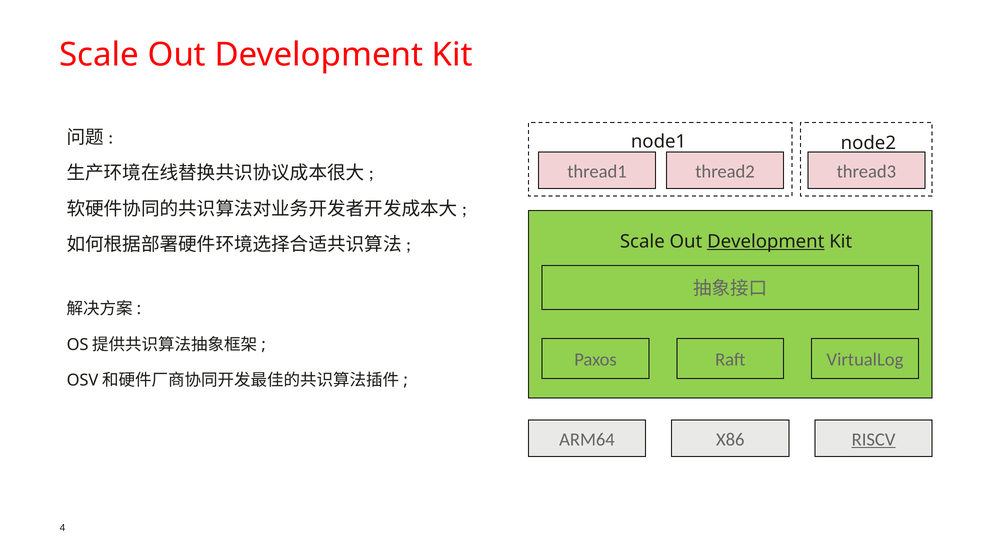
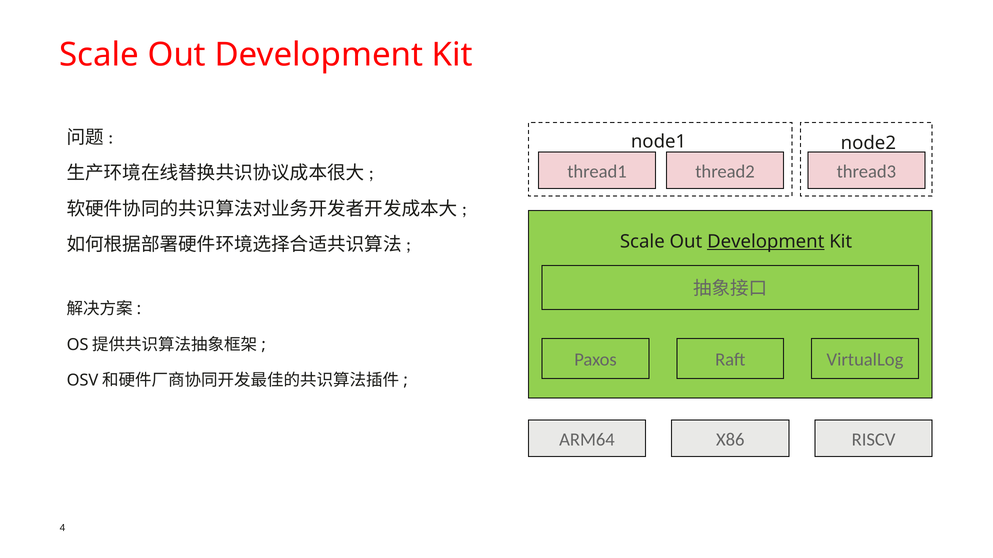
RISCV underline: present -> none (874, 440)
